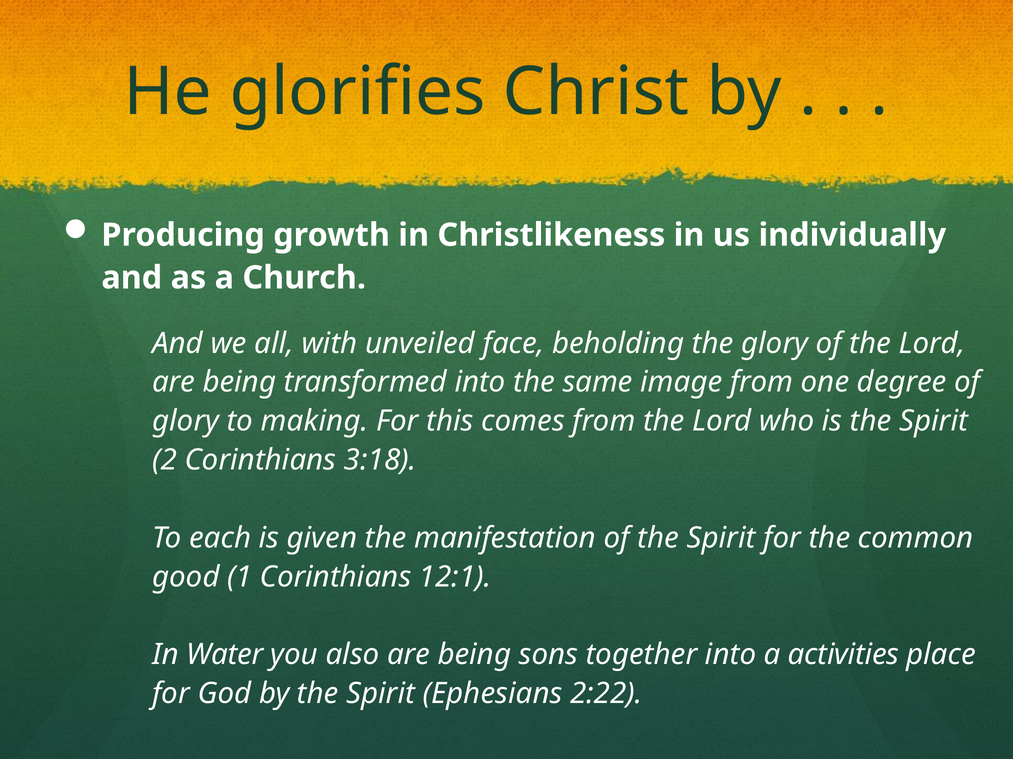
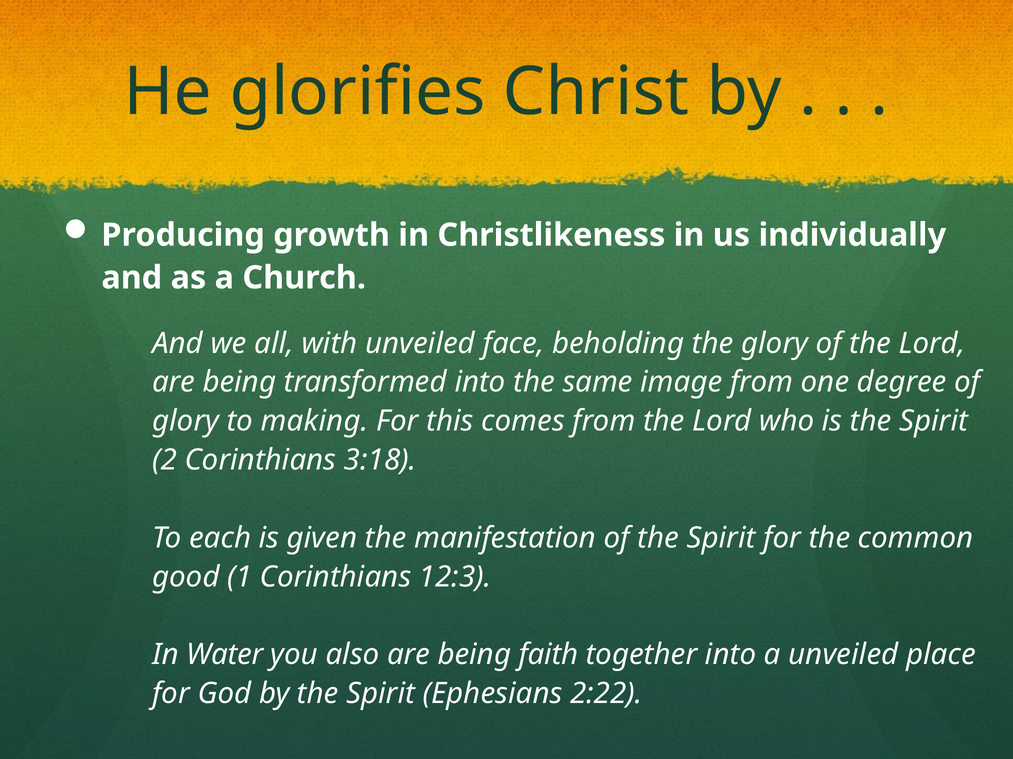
12:1: 12:1 -> 12:3 (455, 577)
sons: sons -> faith (549, 655)
a activities: activities -> unveiled (843, 655)
